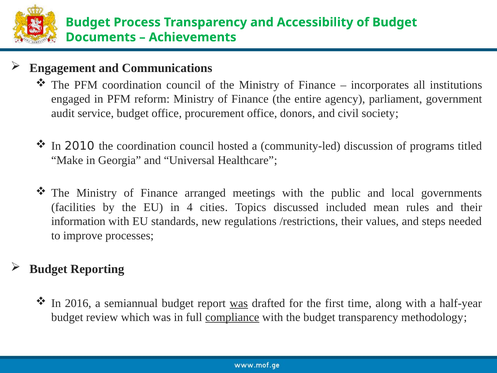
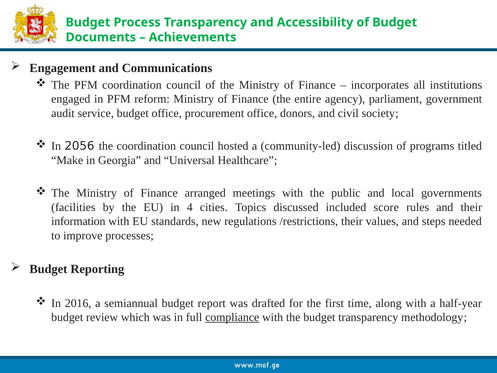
2010: 2010 -> 2056 (79, 146)
mean: mean -> score (386, 207)
was underline: present -> none (239, 303)
